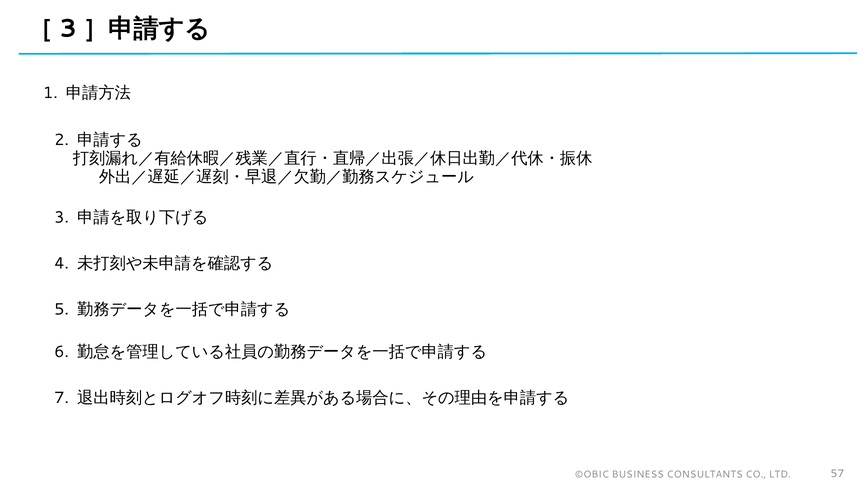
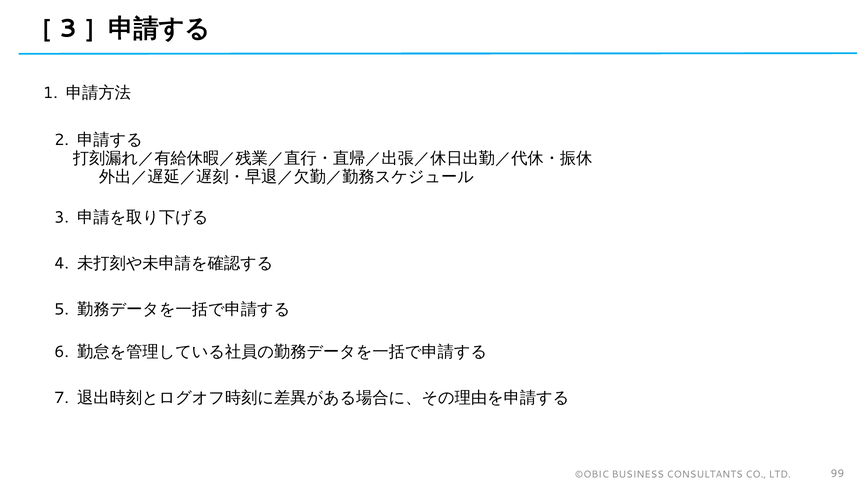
57: 57 -> 99 (837, 473)
